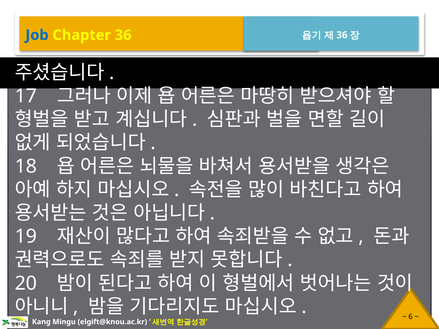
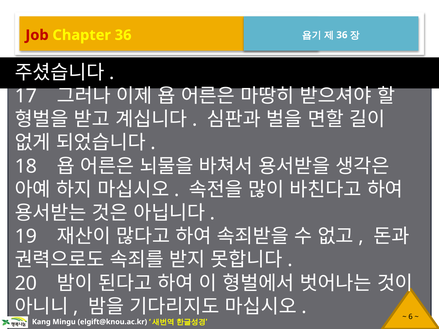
Job colour: blue -> red (37, 35)
